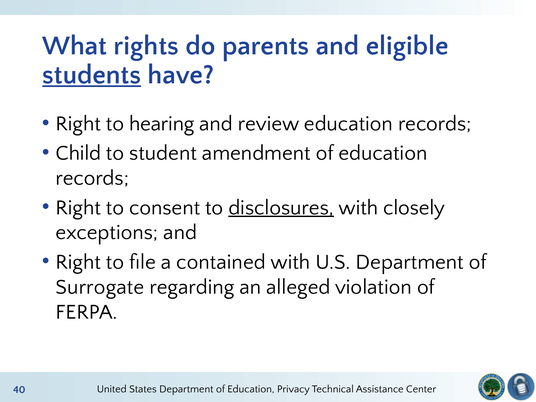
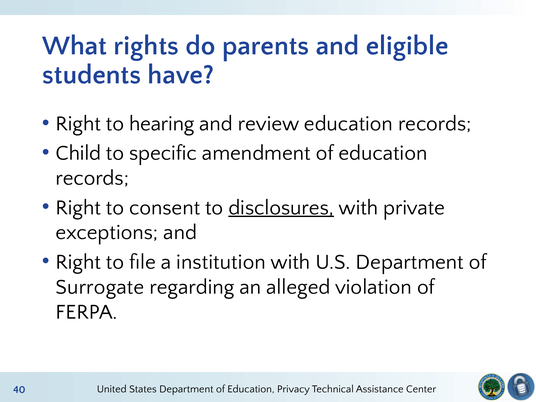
students underline: present -> none (92, 75)
student: student -> specific (163, 153)
closely: closely -> private (414, 207)
contained: contained -> institution (221, 262)
